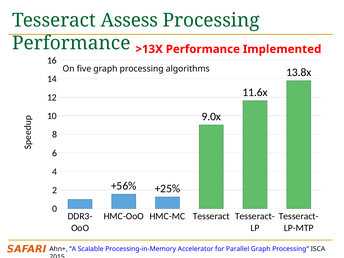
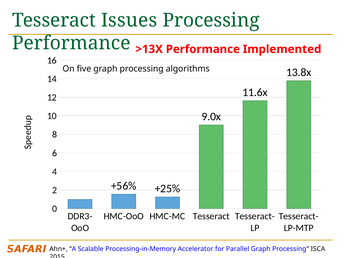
Assess: Assess -> Issues (129, 20)
